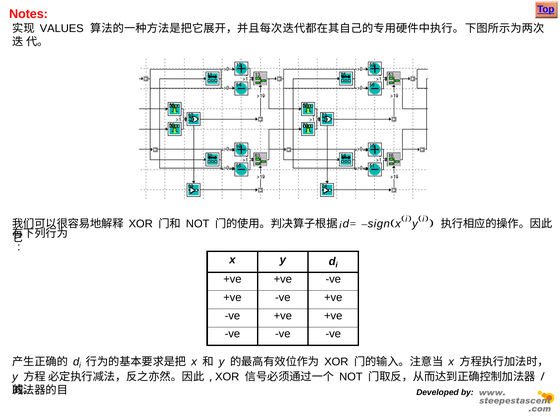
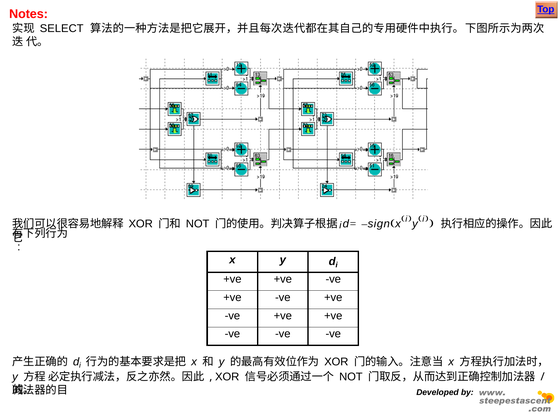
VALUES: VALUES -> SELECT (62, 28)
